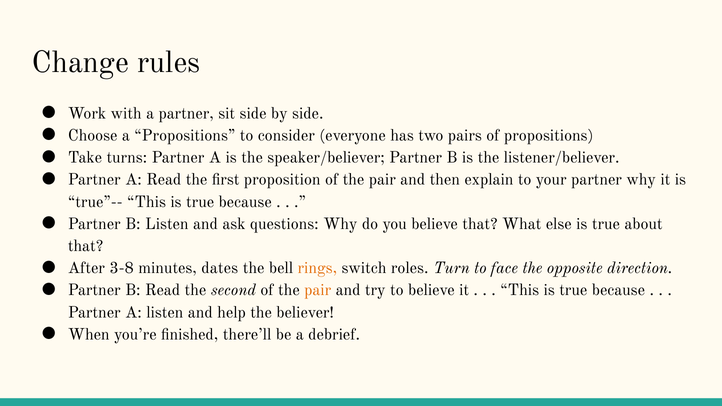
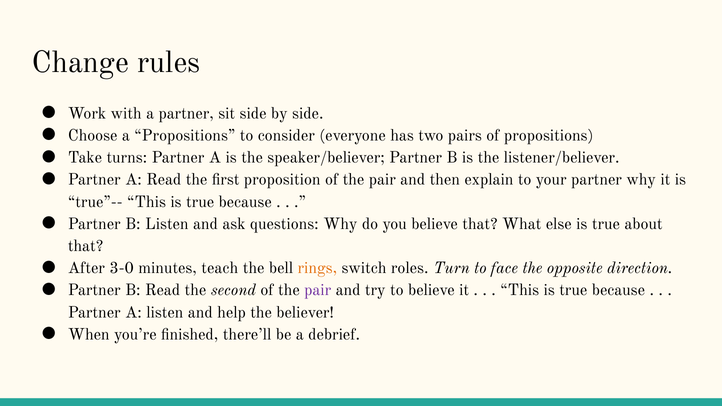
3-8: 3-8 -> 3-0 (122, 268)
dates: dates -> teach (220, 268)
pair colour: orange -> purple (318, 290)
